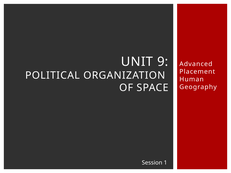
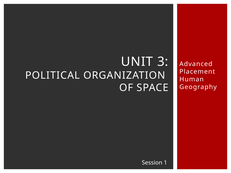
9: 9 -> 3 (163, 62)
